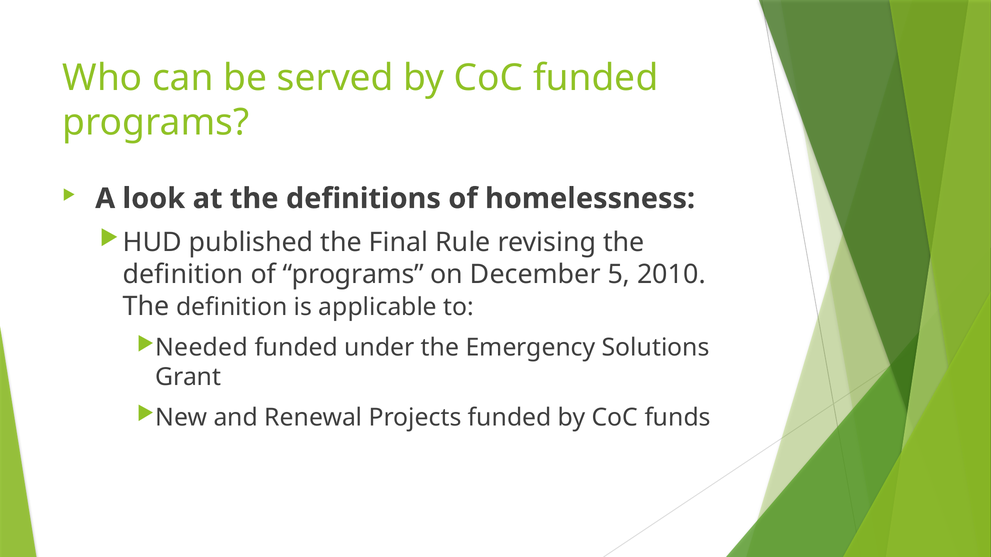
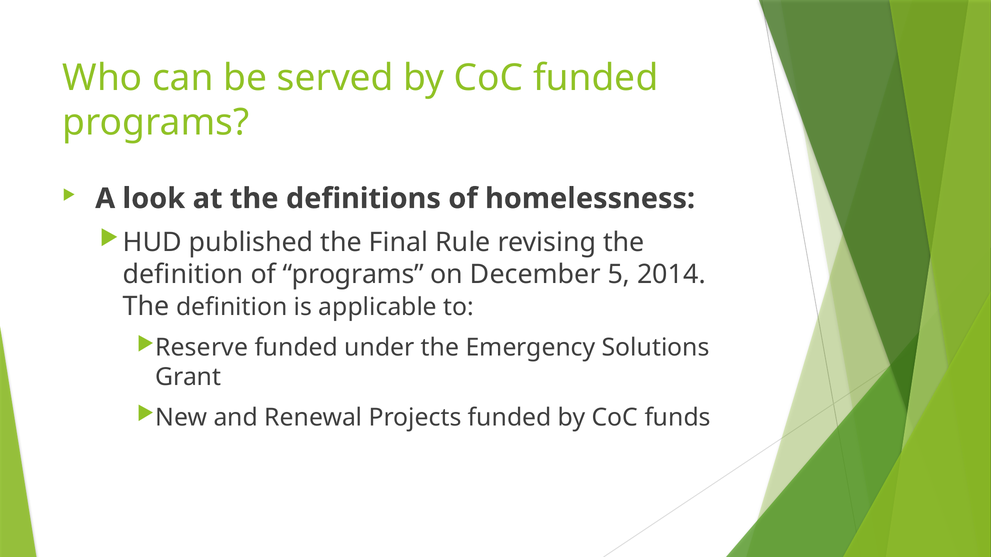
2010: 2010 -> 2014 (671, 275)
Needed: Needed -> Reserve (202, 348)
